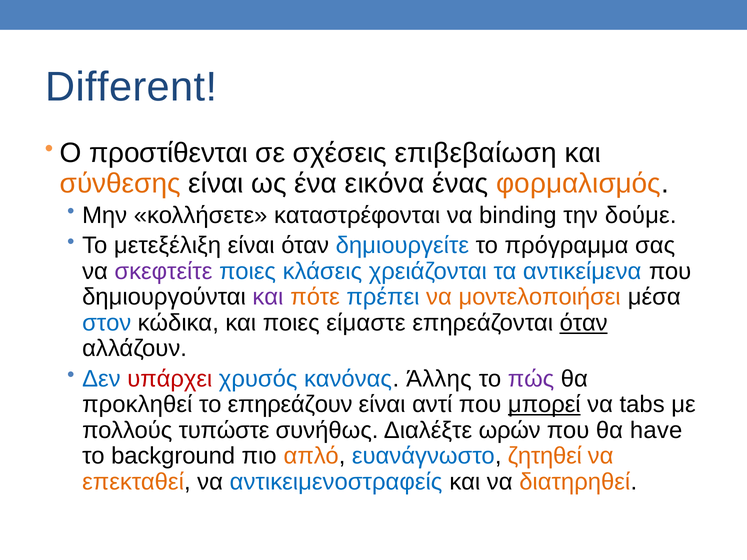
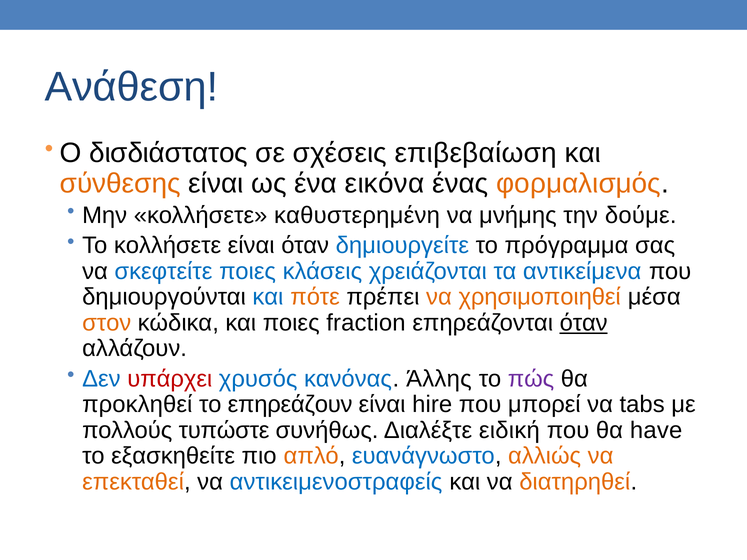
Different: Different -> Ανάθεση (131, 87)
προστίθενται: προστίθενται -> δισδιάστατος (169, 153)
καταστρέφονται: καταστρέφονται -> καθυστερημένη (357, 215)
binding: binding -> μνήμης (518, 215)
Το μετεξέλιξη: μετεξέλιξη -> κολλήσετε (168, 246)
σκεφτείτε colour: purple -> blue (163, 271)
και colour: purple -> blue (268, 297)
πρέπει colour: blue -> black (383, 297)
μοντελοποιήσει: μοντελοποιήσει -> χρησιμοποιηθεί (540, 297)
στον colour: blue -> orange (107, 323)
είμαστε: είμαστε -> fraction (366, 323)
αντί: αντί -> hire (432, 405)
μπορεί underline: present -> none (544, 405)
ωρών: ωρών -> ειδική (509, 431)
background: background -> εξασκηθείτε (173, 456)
ζητηθεί: ζητηθεί -> αλλιώς (545, 456)
